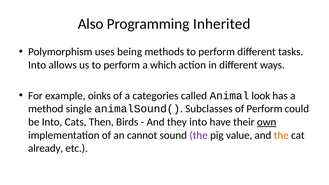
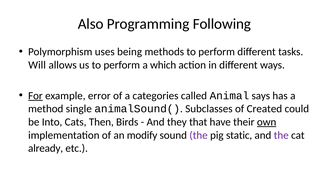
Inherited: Inherited -> Following (222, 24)
Into: Into -> Will (37, 65)
For underline: none -> present (35, 96)
oinks: oinks -> error (99, 96)
look: look -> says (261, 96)
of Perform: Perform -> Created (264, 109)
they into: into -> that (198, 122)
cannot: cannot -> modify (142, 135)
value: value -> static (239, 135)
the colour: orange -> purple (281, 135)
